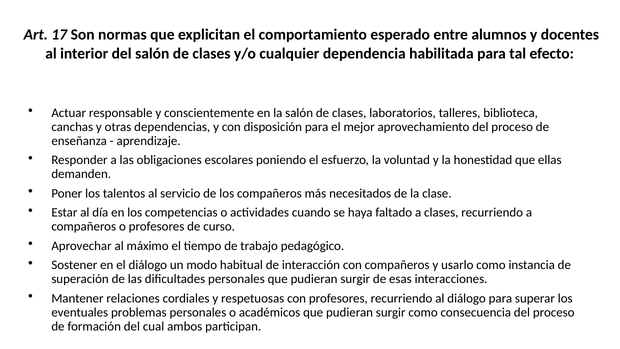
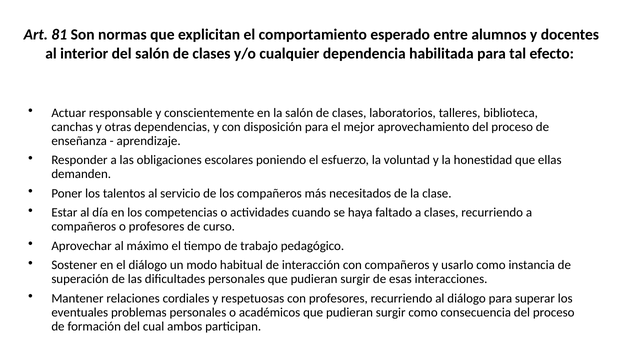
17: 17 -> 81 (59, 35)
